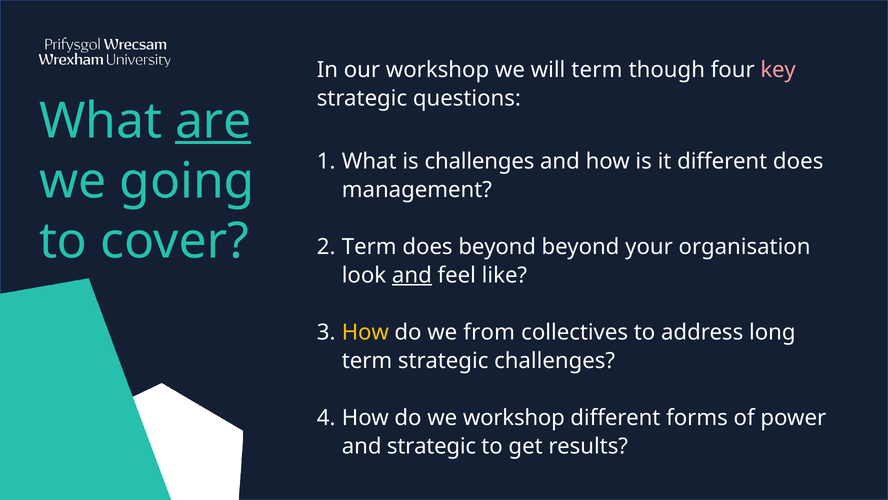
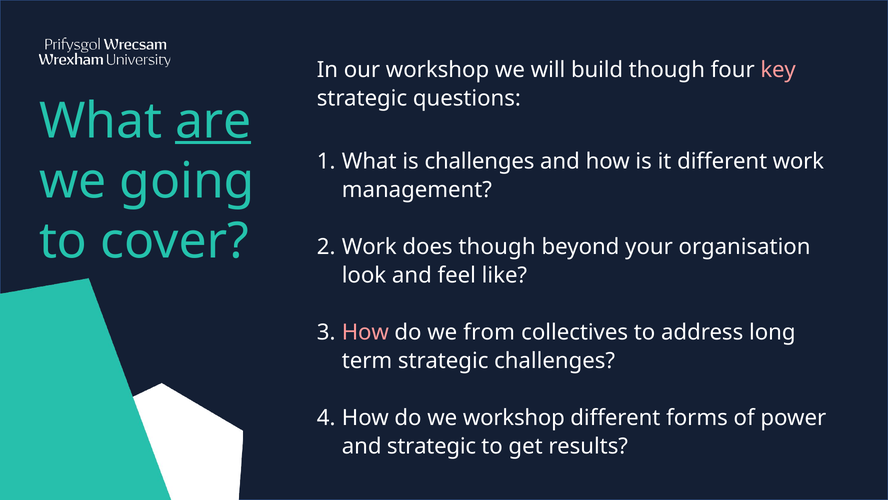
will term: term -> build (597, 70)
different does: does -> work (798, 161)
Term: Term -> Work (369, 247)
does beyond: beyond -> though (497, 247)
and underline: present -> none (412, 275)
How colour: yellow -> pink (365, 332)
